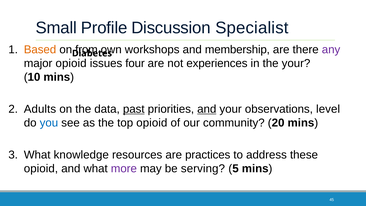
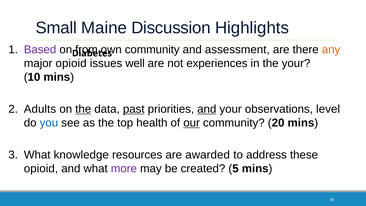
Profile: Profile -> Maine (104, 28)
Specialist: Specialist -> Highlights (252, 28)
Based colour: orange -> purple (40, 50)
own workshops: workshops -> community (152, 50)
membership: membership -> assessment (237, 50)
any colour: purple -> orange (331, 50)
four: four -> well (135, 63)
the underline: none -> present (83, 109)
top opioid: opioid -> health (152, 123)
our underline: none -> present (192, 123)
practices: practices -> awarded (208, 155)
serving: serving -> created (203, 169)
